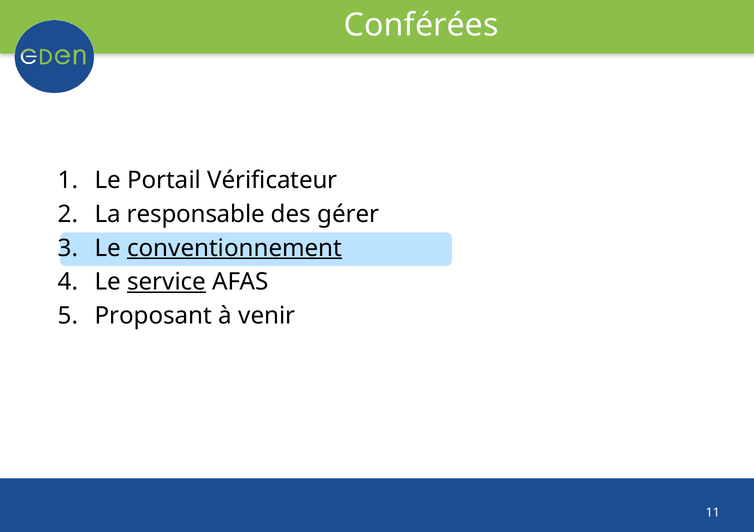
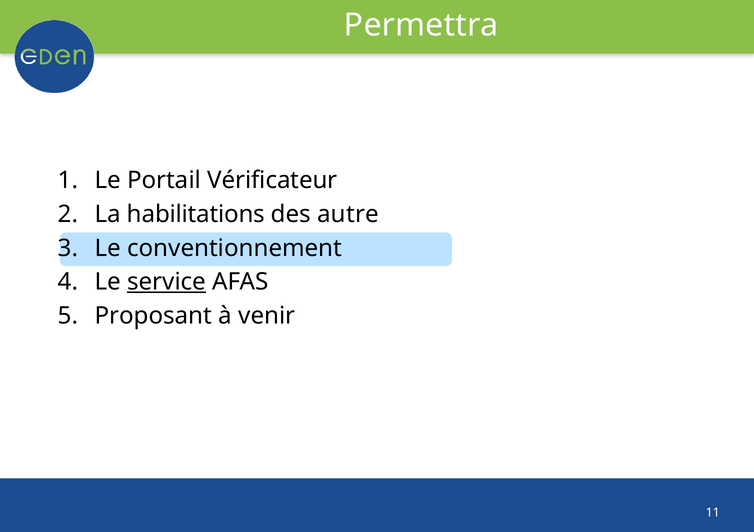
Conférées: Conférées -> Permettra (421, 25)
responsable: responsable -> habilitations (196, 215)
gérer: gérer -> autre (348, 215)
conventionnement underline: present -> none (235, 248)
